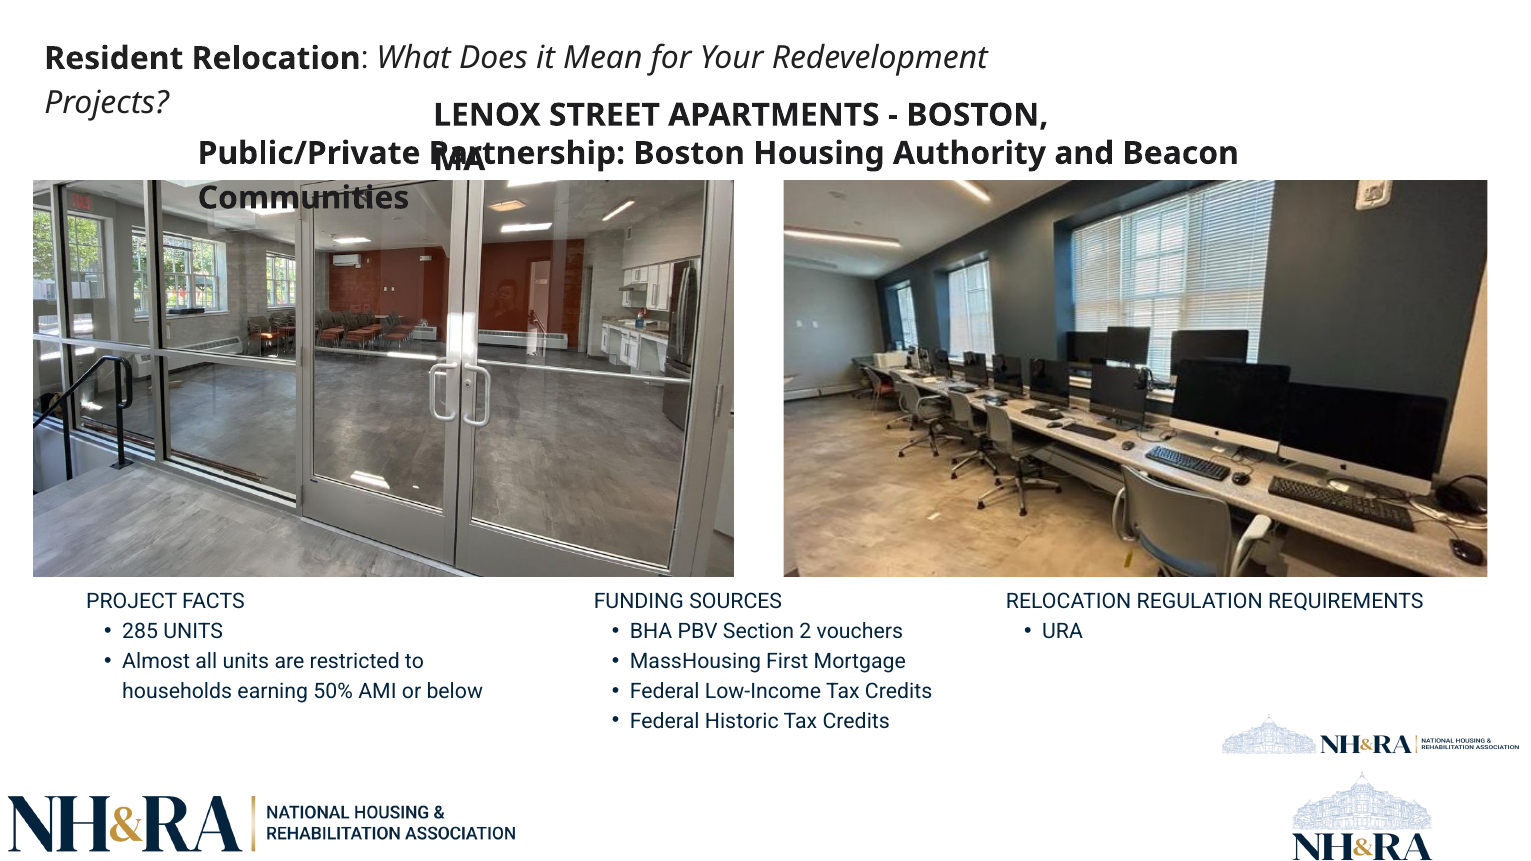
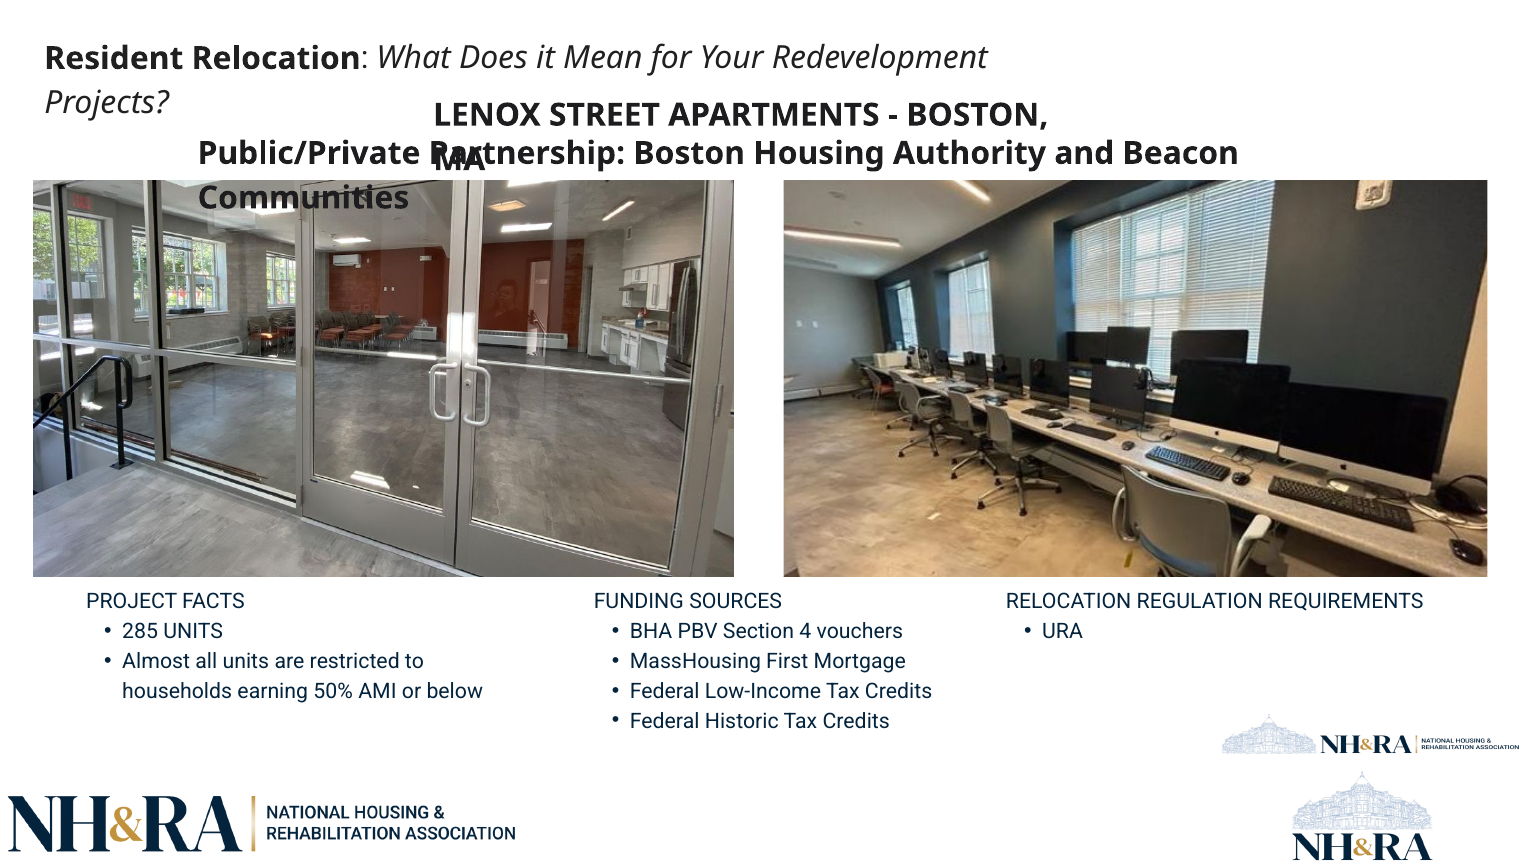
2: 2 -> 4 (805, 632)
